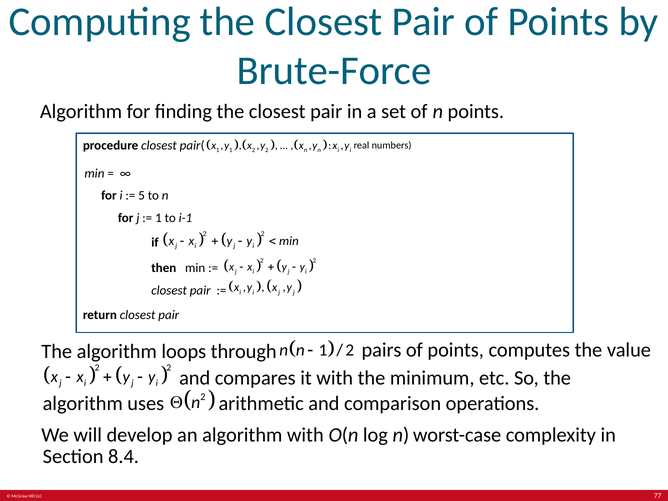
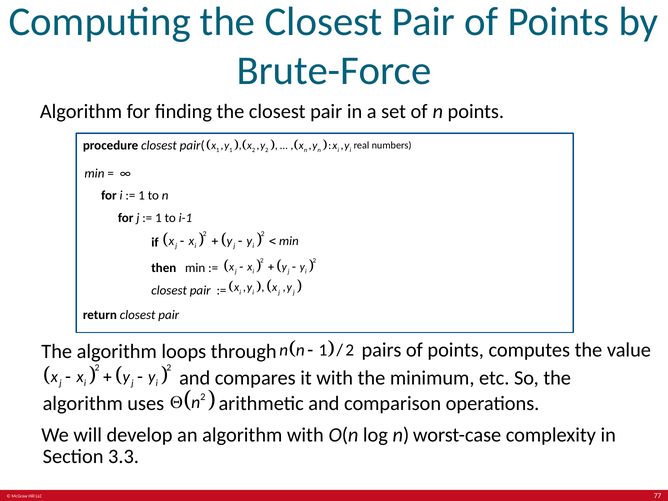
5: 5 -> 1 (142, 196)
8.4: 8.4 -> 3.3 (124, 457)
